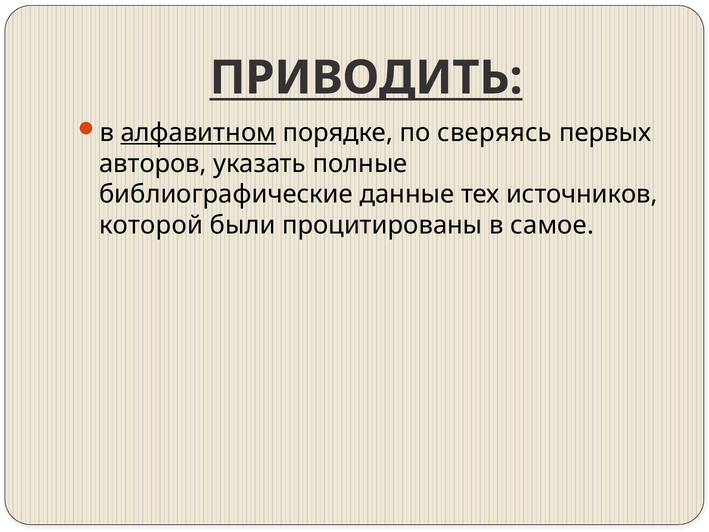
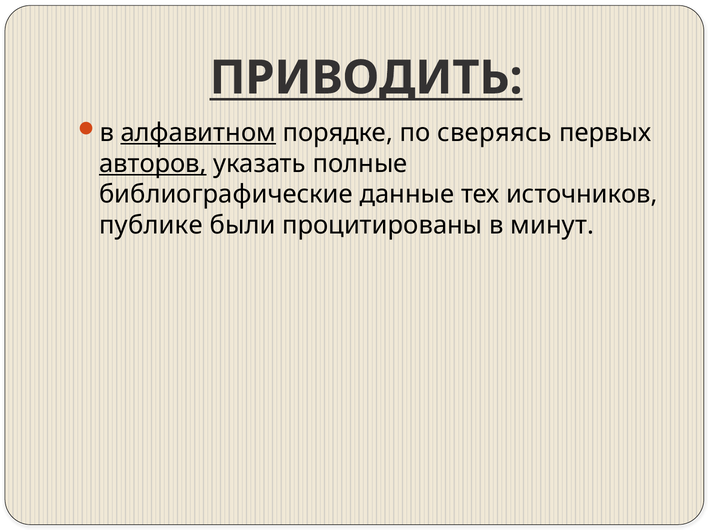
авторов underline: none -> present (153, 164)
которой: которой -> публике (151, 225)
самое: самое -> минут (552, 225)
